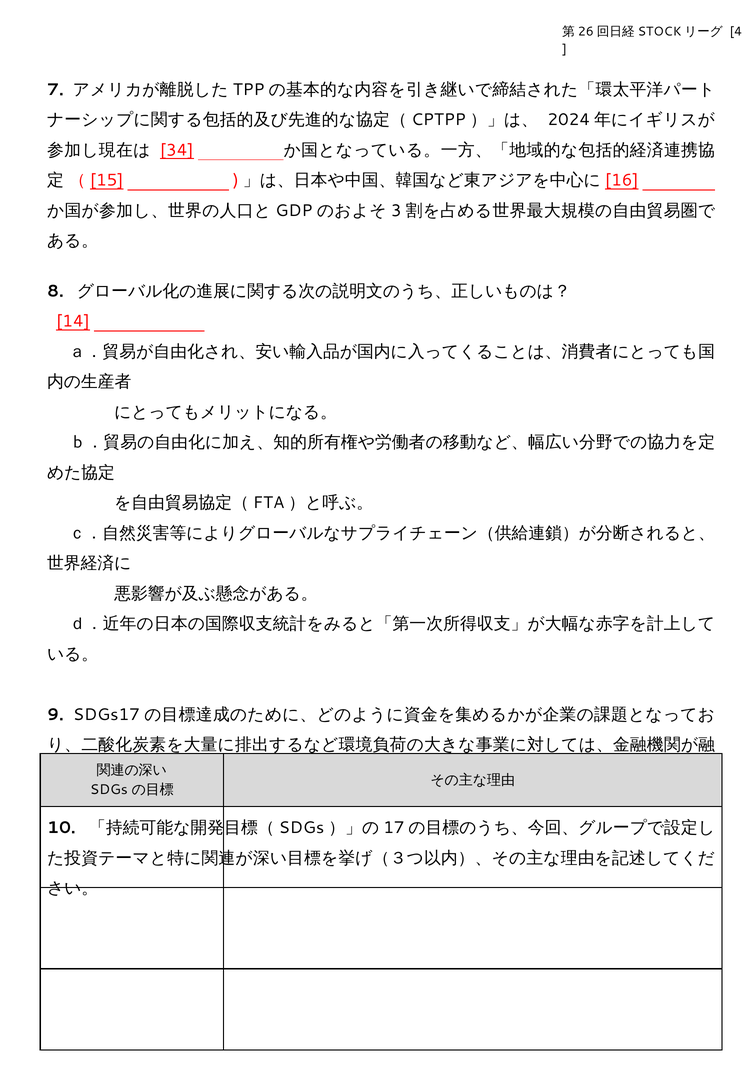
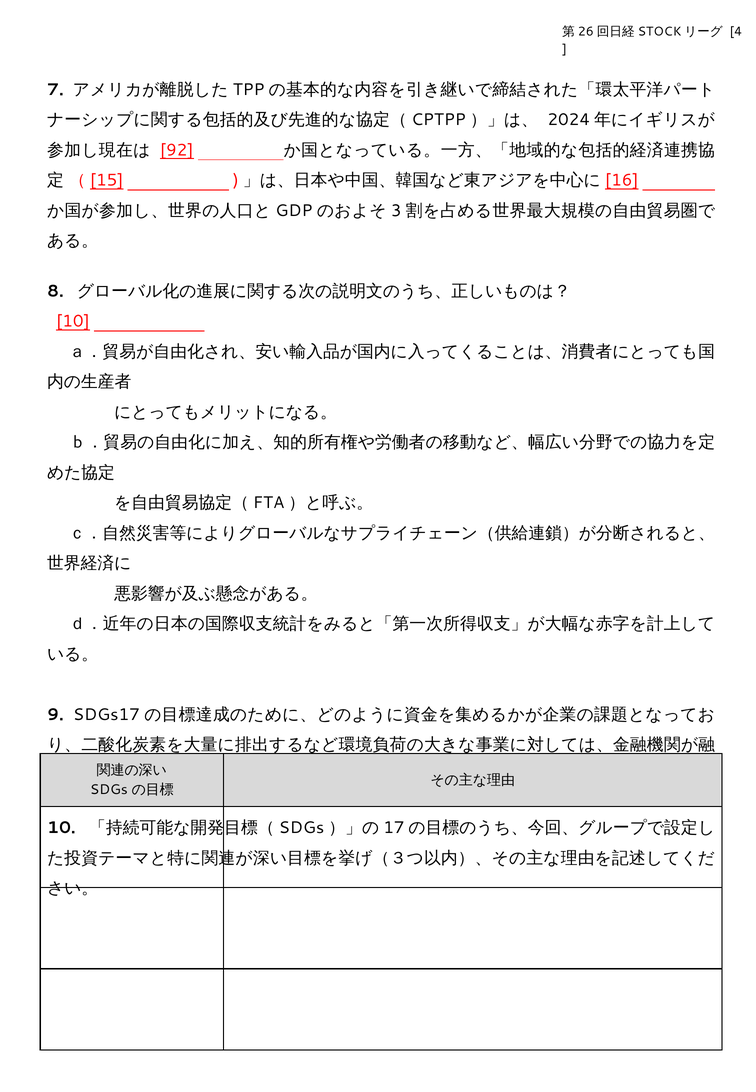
34: 34 -> 92 (177, 150)
14: 14 -> 10 (73, 321)
